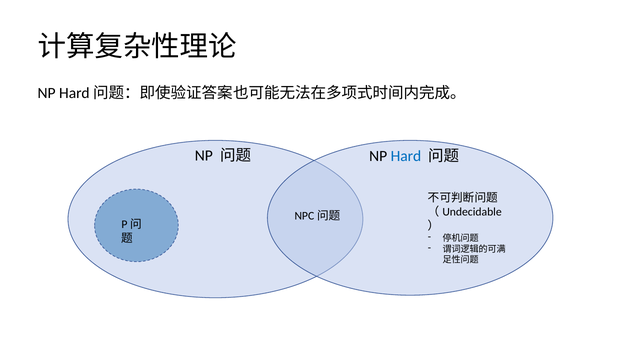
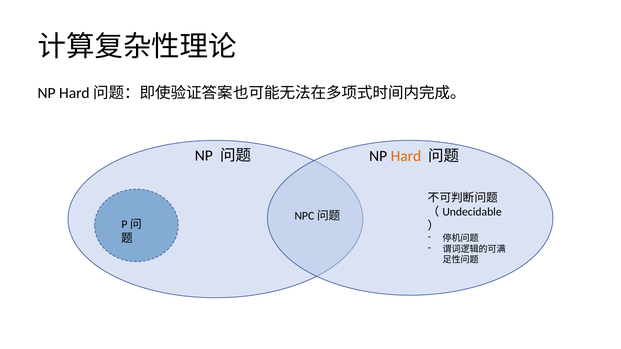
Hard colour: blue -> orange (406, 156)
